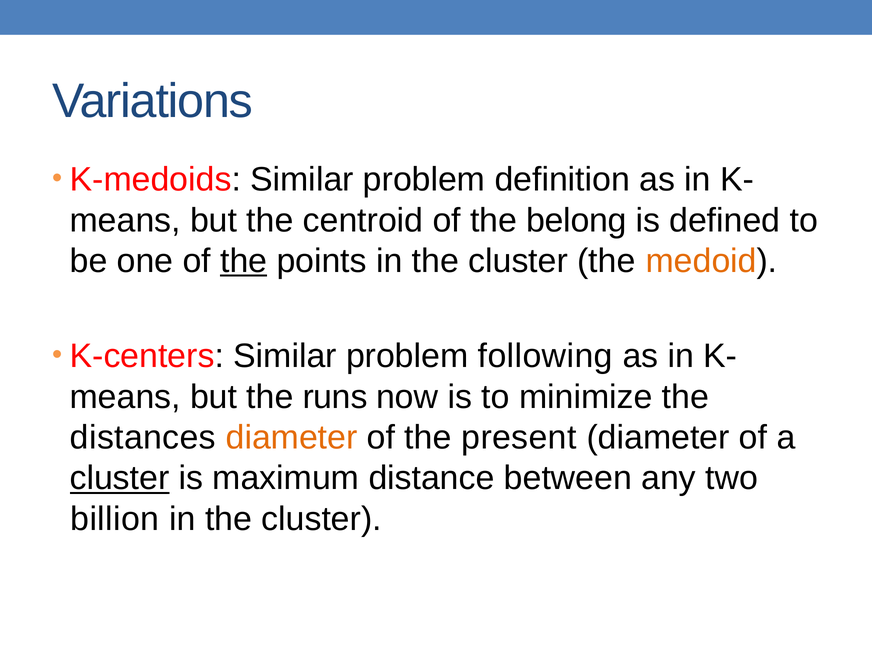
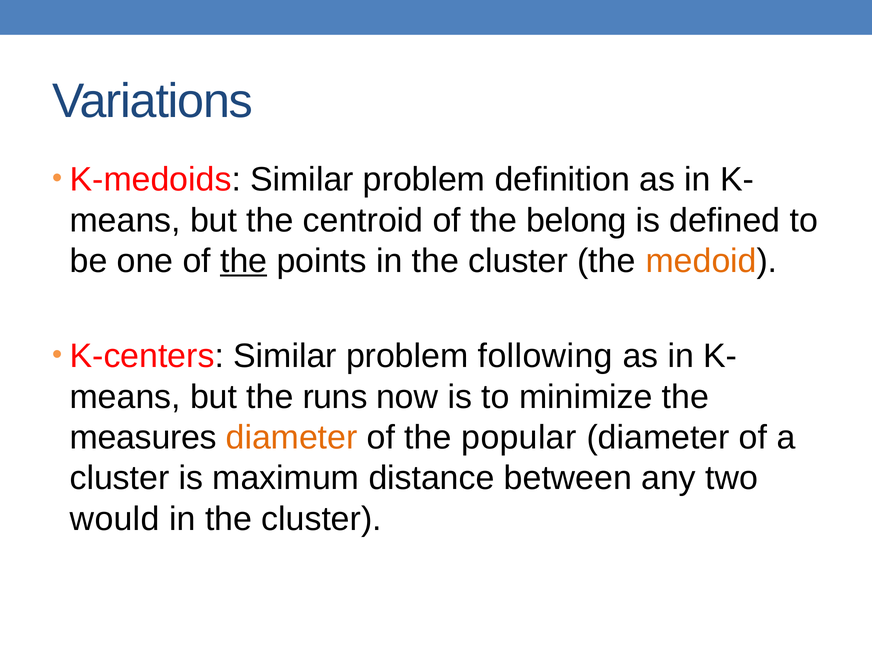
distances: distances -> measures (143, 438)
present: present -> popular (519, 438)
cluster underline: present -> none (120, 478)
billion: billion -> would (115, 519)
